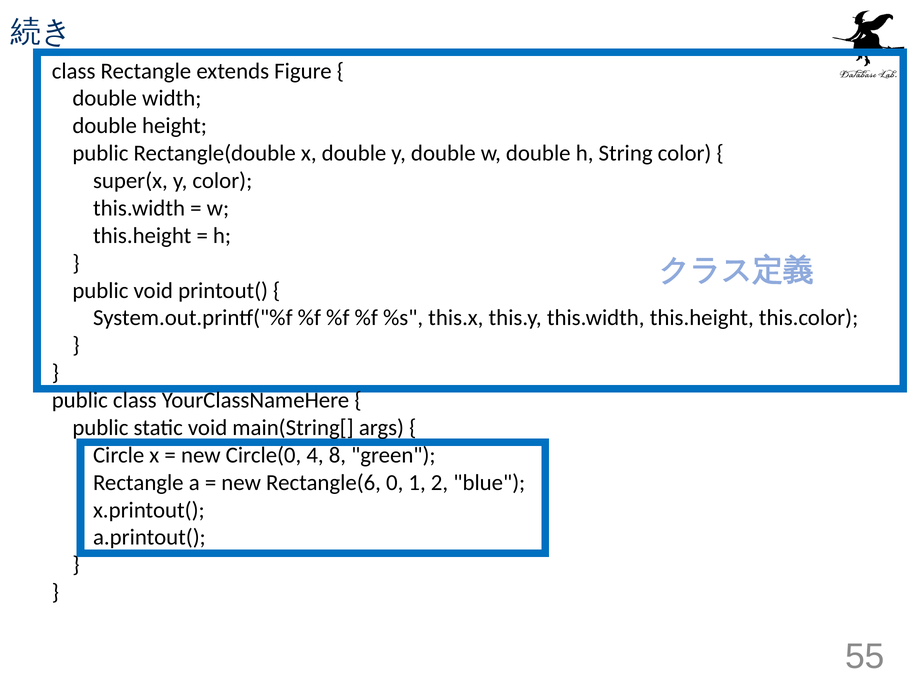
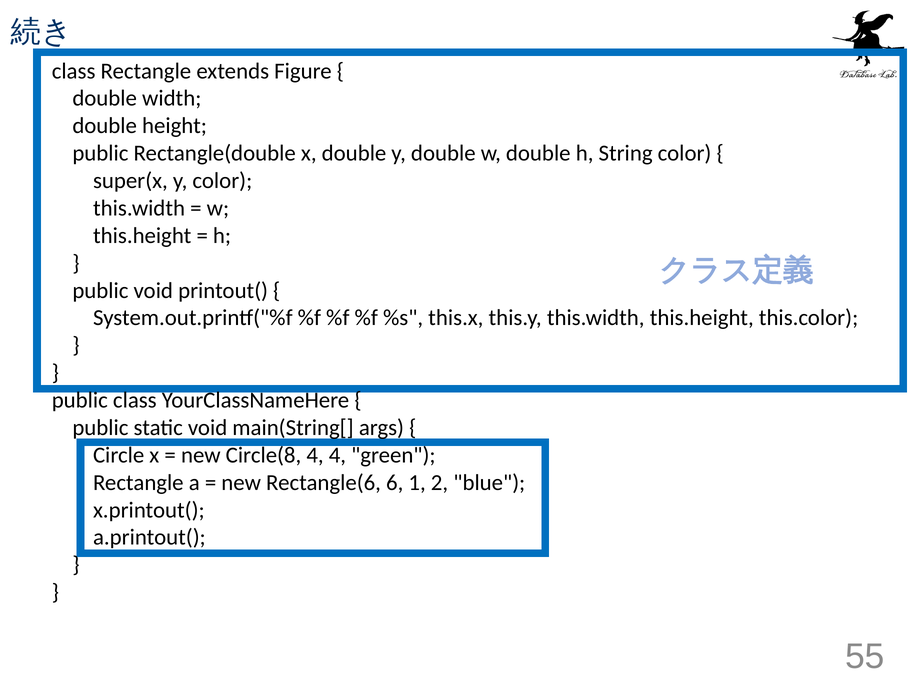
Circle(0: Circle(0 -> Circle(8 (263, 455)
4 8: 8 -> 4 (337, 455)
0: 0 -> 6 (395, 482)
